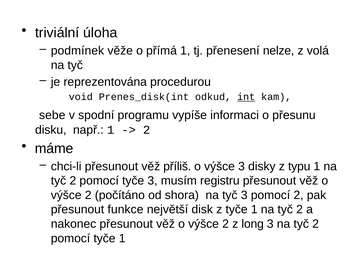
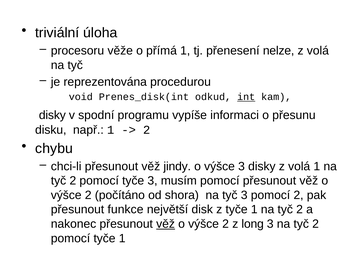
podmínek: podmínek -> procesoru (78, 51)
sebe: sebe -> disky (52, 115)
máme: máme -> chybu (54, 148)
příliš: příliš -> jindy (177, 166)
disky z typu: typu -> volá (299, 166)
musím registru: registru -> pomocí (220, 181)
věž underline: none -> present (166, 224)
